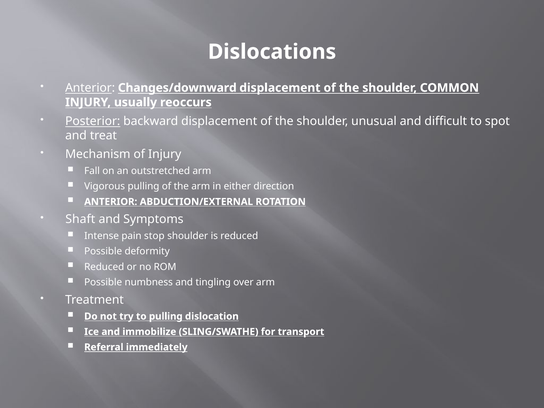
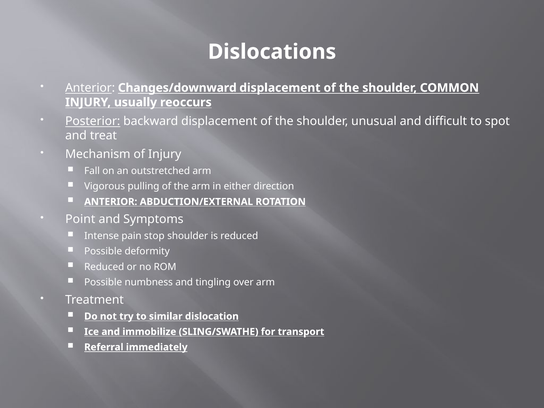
Shaft: Shaft -> Point (80, 219)
to pulling: pulling -> similar (166, 316)
